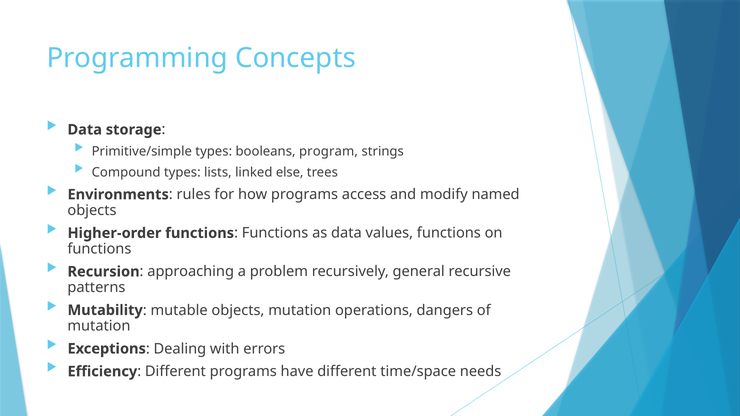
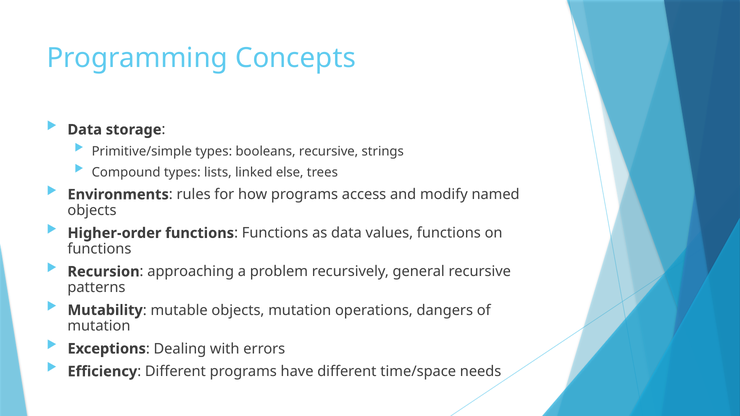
booleans program: program -> recursive (329, 151)
